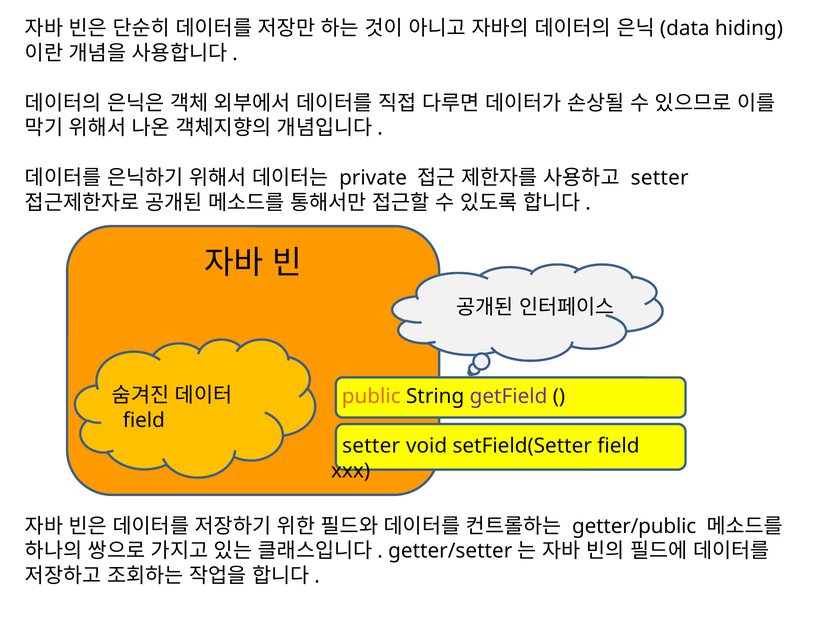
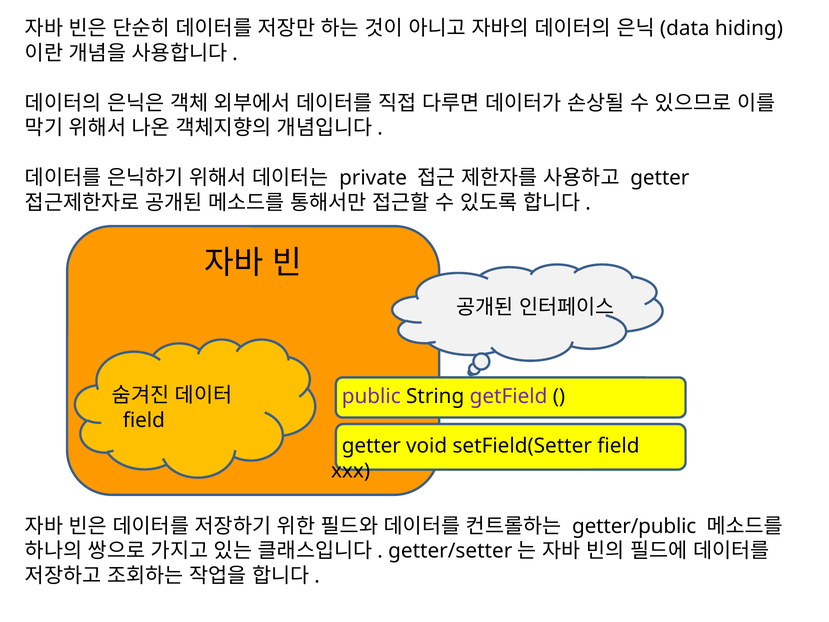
setter: setter -> getter (660, 178)
public colour: orange -> purple (371, 396)
setter: setter -> getter (371, 446)
